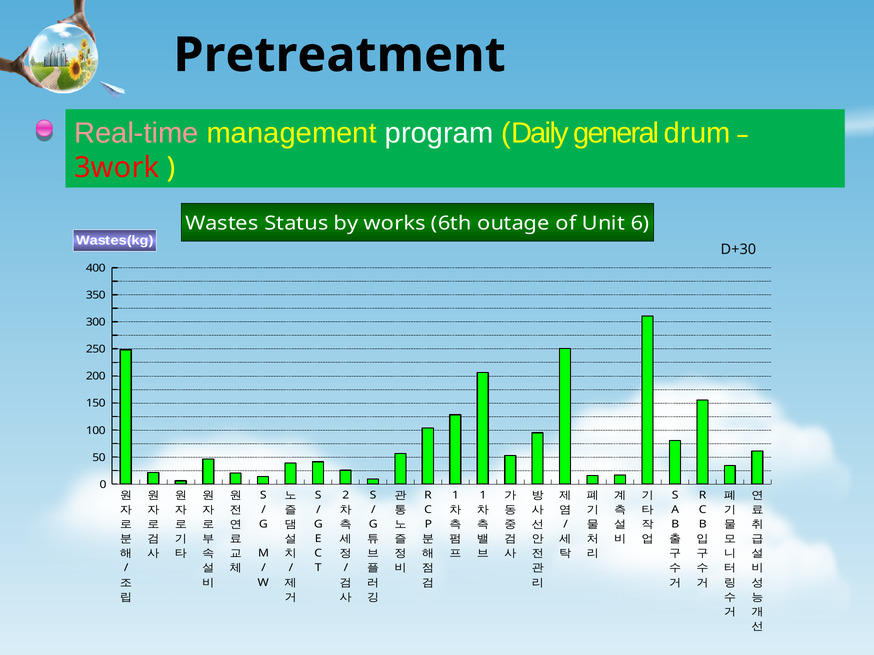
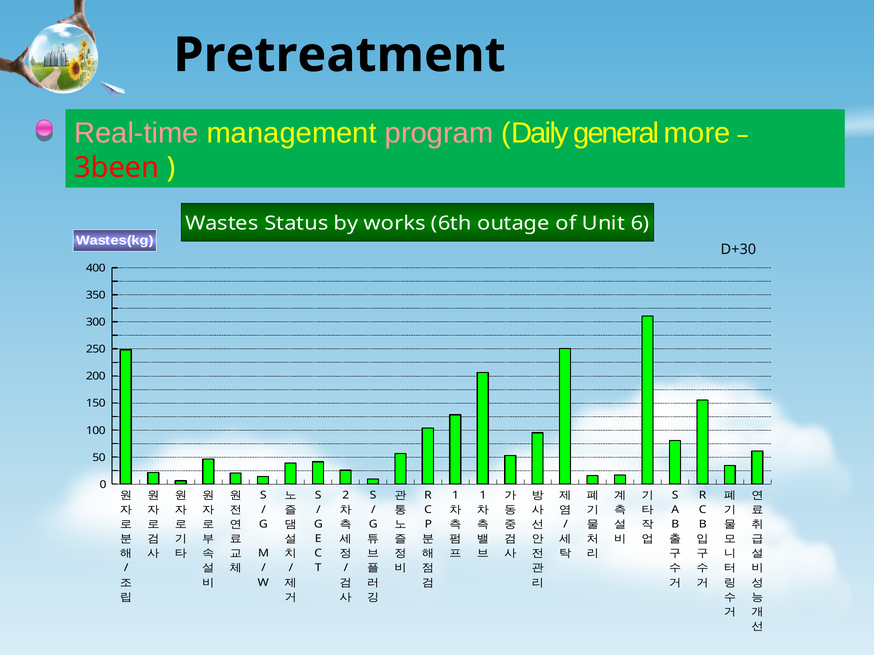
program colour: white -> pink (439, 133)
drum: drum -> more (697, 133)
3work: 3work -> 3been (117, 168)
